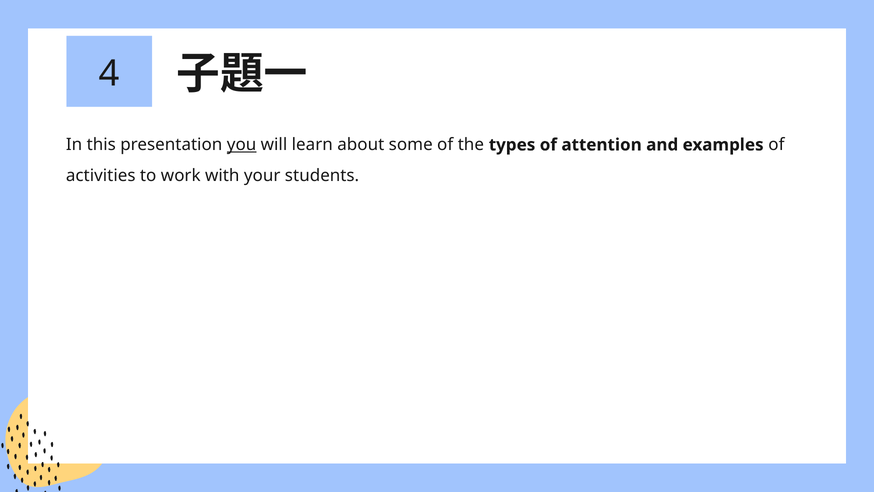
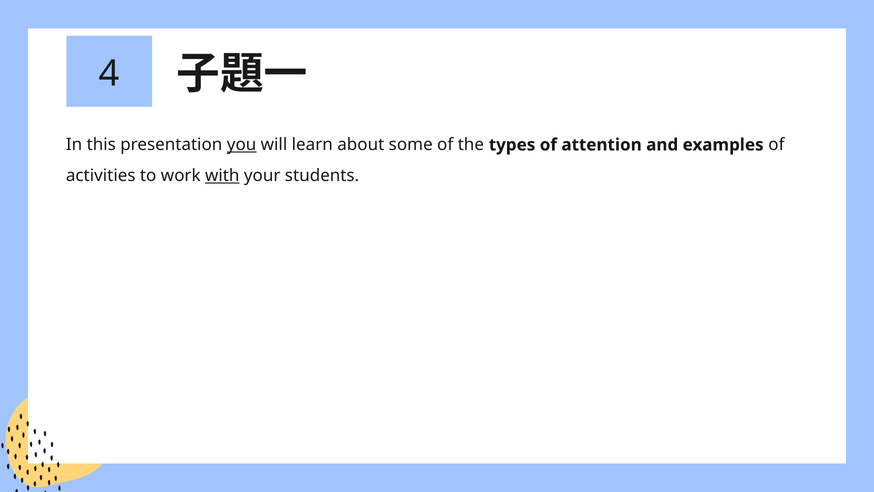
with underline: none -> present (222, 175)
